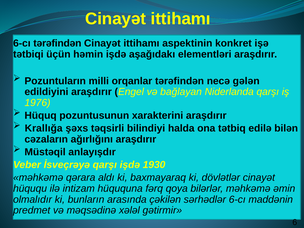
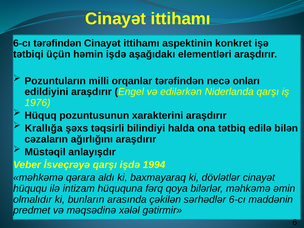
gələn: gələn -> onları (246, 81)
bağlayan: bağlayan -> edilərkən (181, 92)
1930: 1930 -> 1994 (154, 165)
